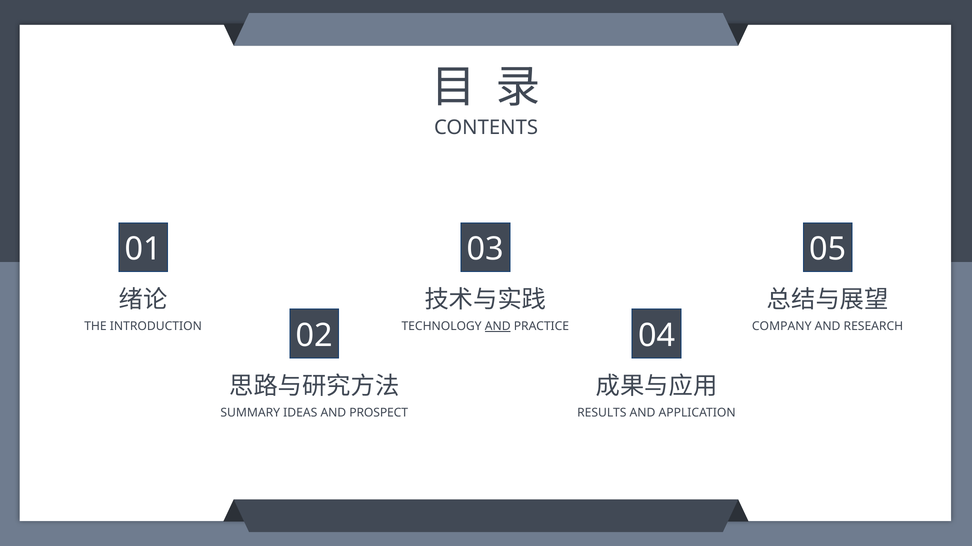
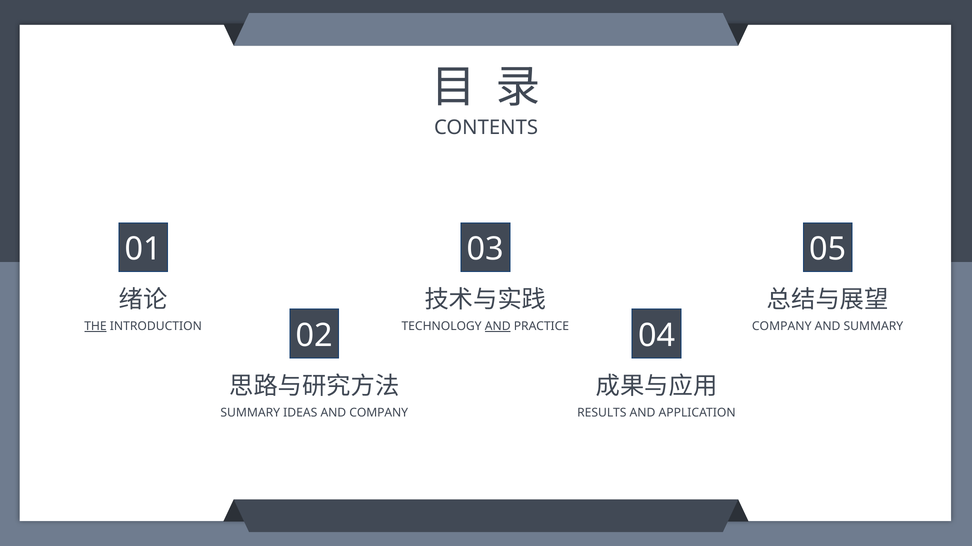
THE underline: none -> present (95, 327)
AND RESEARCH: RESEARCH -> SUMMARY (873, 327)
AND PROSPECT: PROSPECT -> COMPANY (379, 413)
